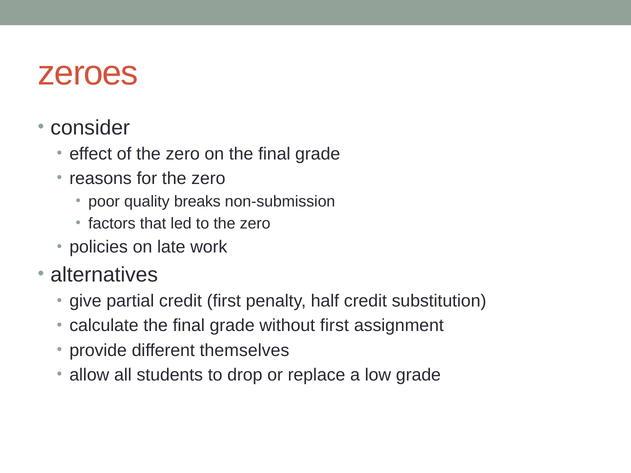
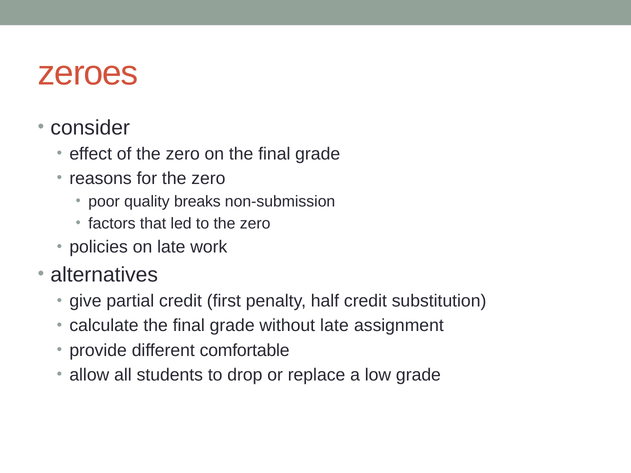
without first: first -> late (334, 326)
themselves: themselves -> comfortable (245, 350)
